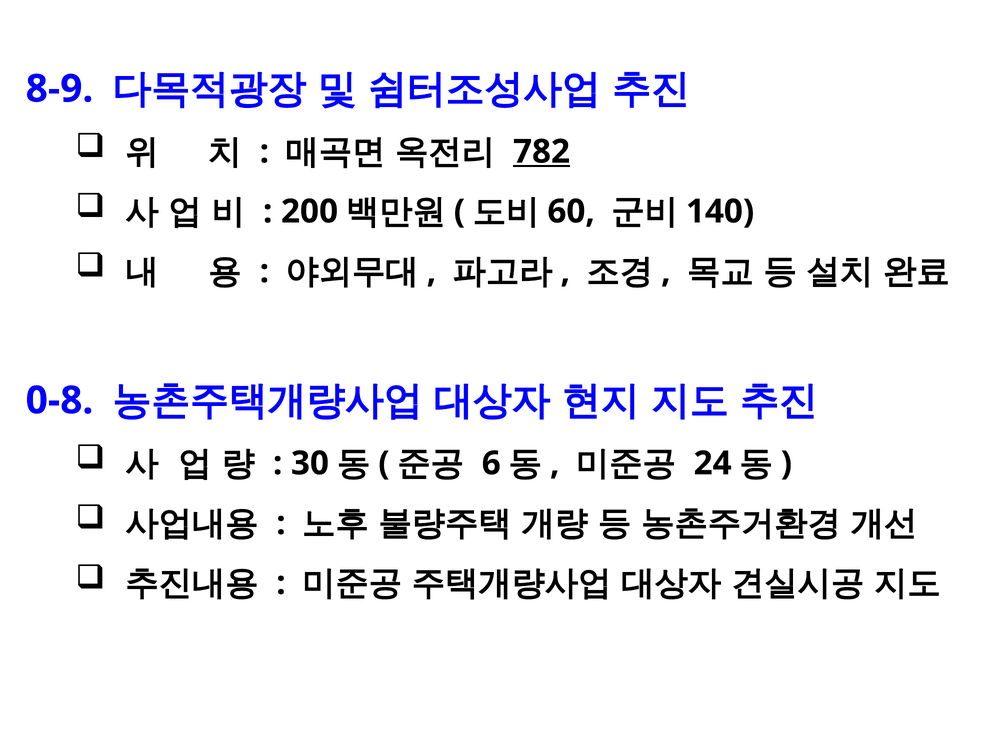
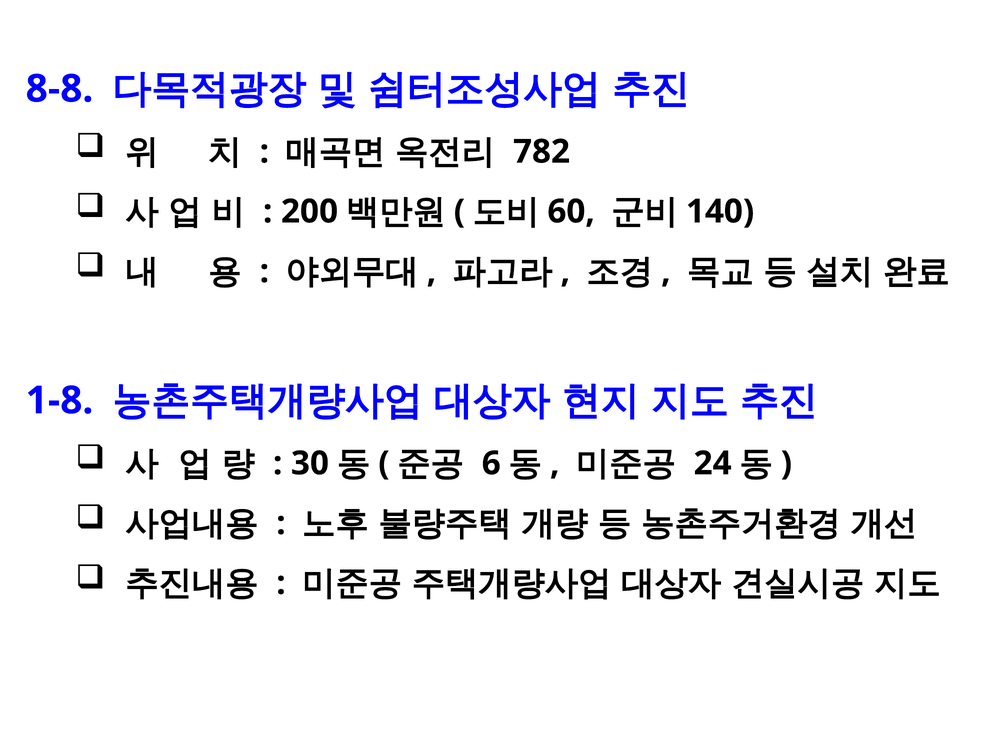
8-9: 8-9 -> 8-8 (59, 89)
782 underline: present -> none (541, 152)
0-8: 0-8 -> 1-8 (59, 401)
